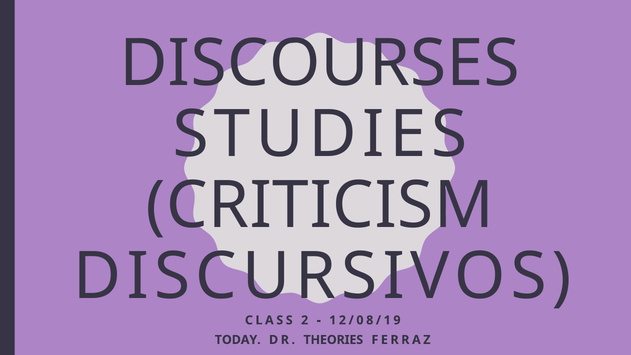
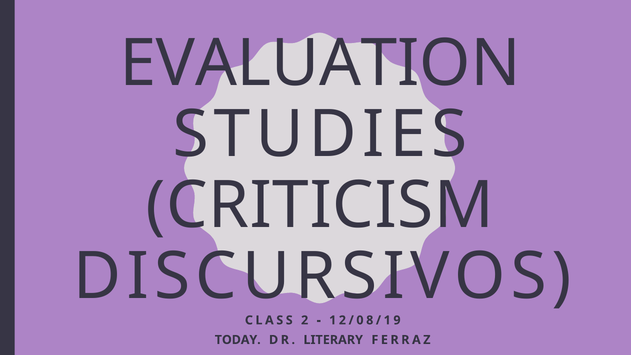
DISCOURSES: DISCOURSES -> EVALUATION (320, 64)
THEORIES: THEORIES -> LITERARY (333, 340)
